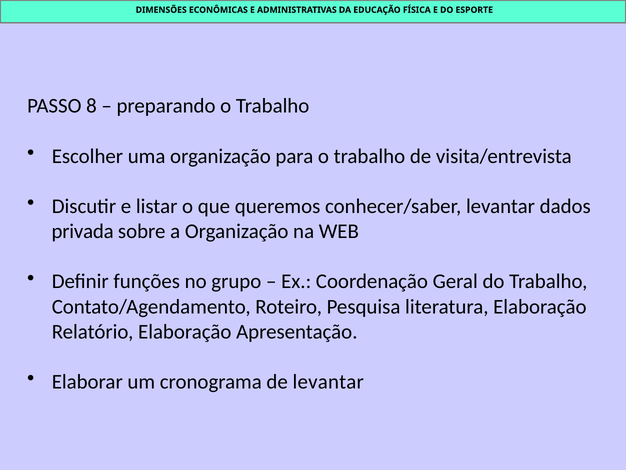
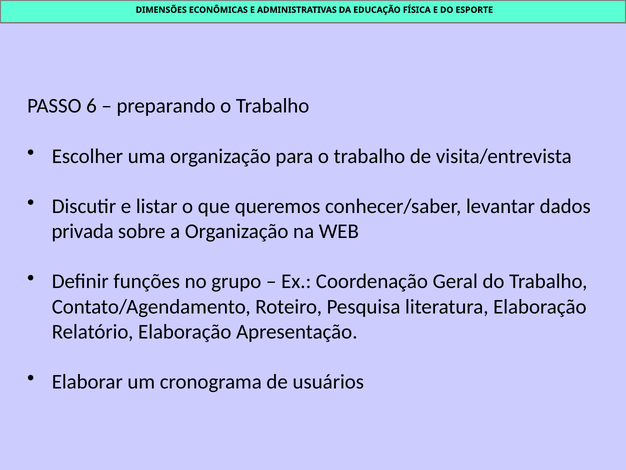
8: 8 -> 6 (91, 106)
de levantar: levantar -> usuários (328, 381)
